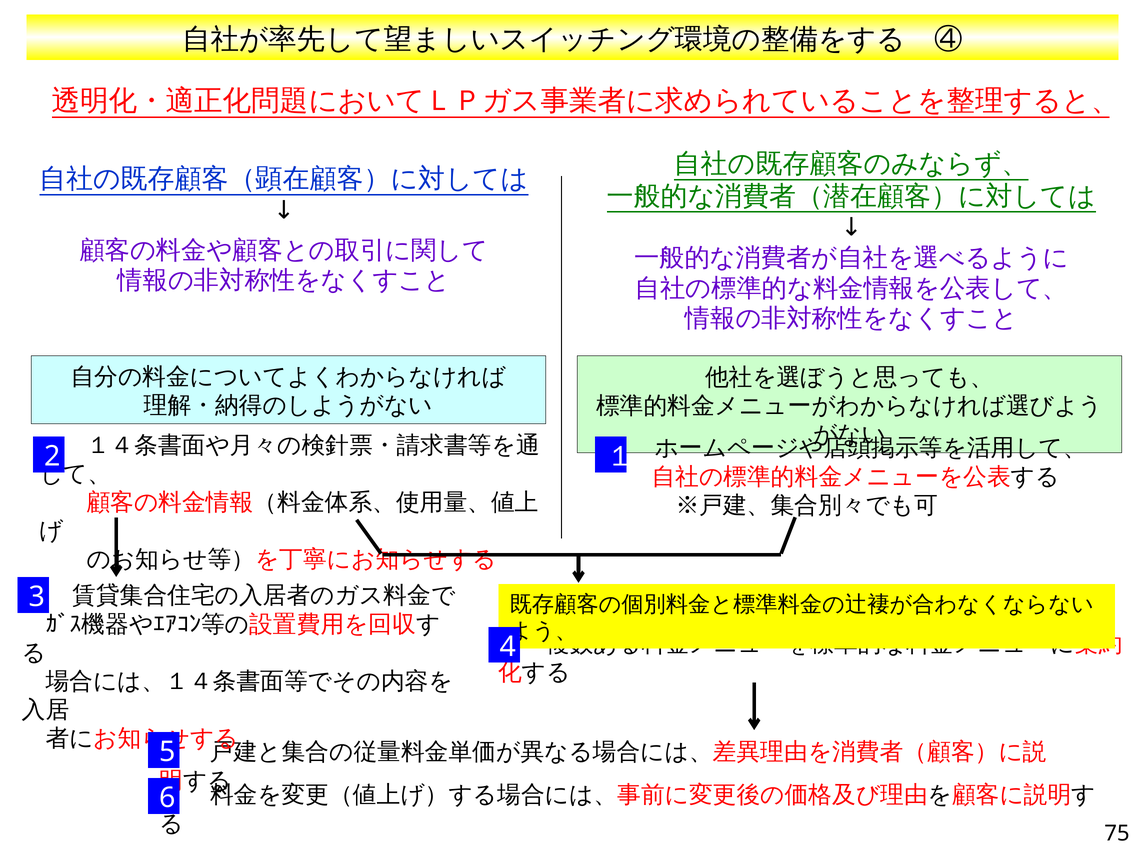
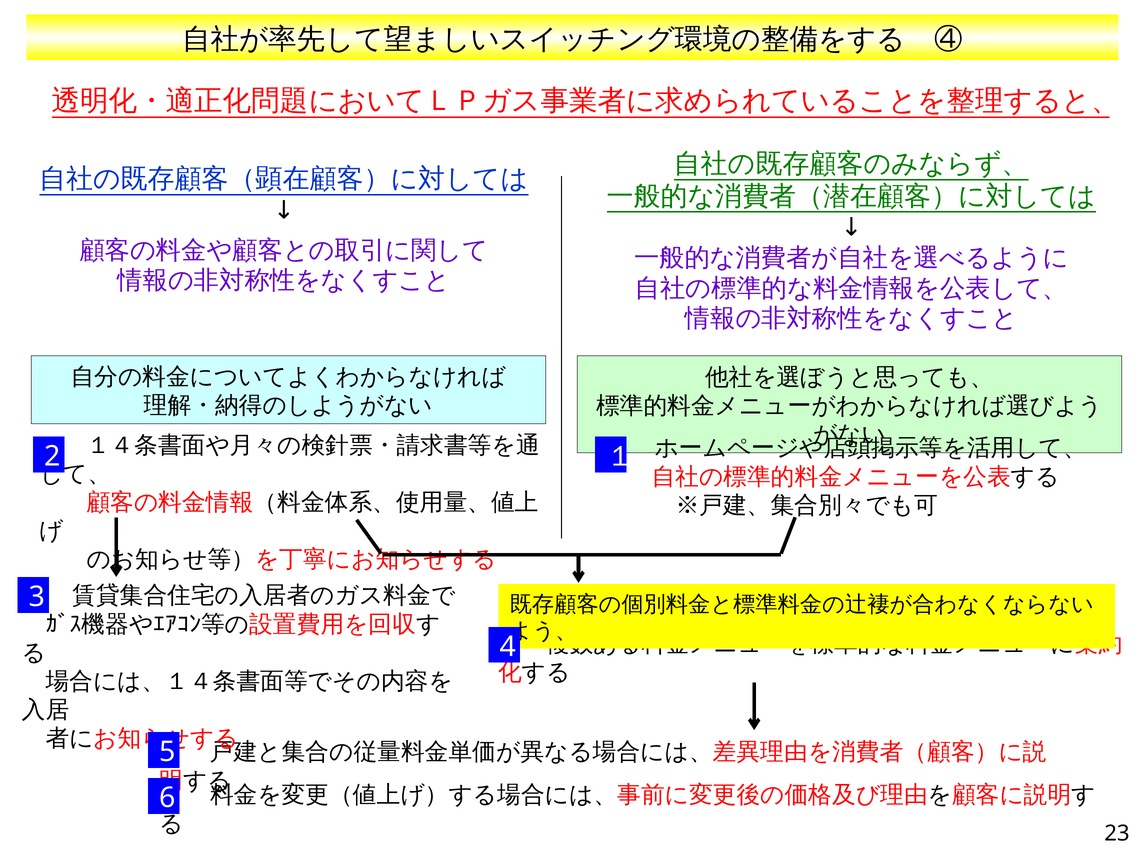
75: 75 -> 23 (1117, 834)
